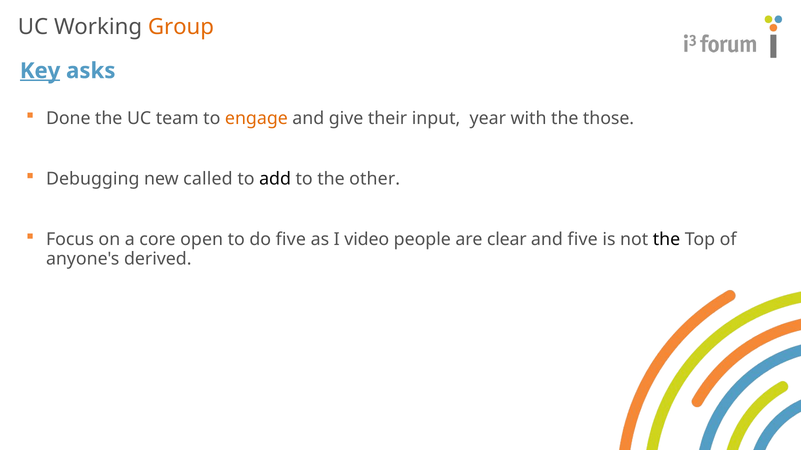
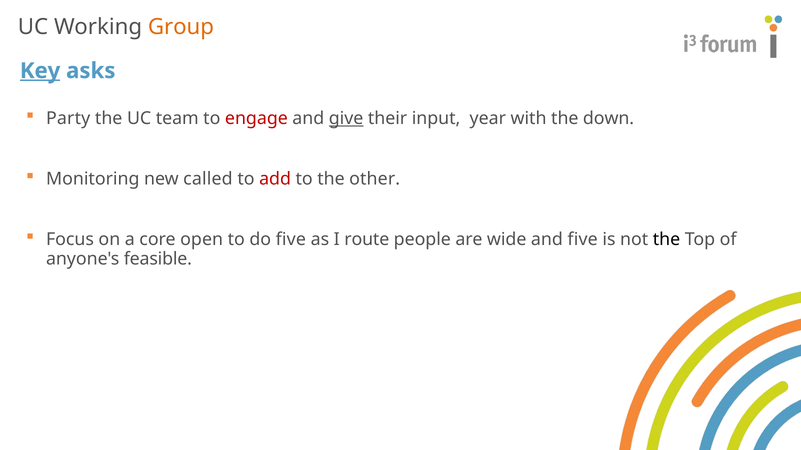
Done: Done -> Party (68, 119)
engage colour: orange -> red (256, 119)
give underline: none -> present (346, 119)
those: those -> down (609, 119)
Debugging: Debugging -> Monitoring (93, 179)
add colour: black -> red (275, 179)
video: video -> route (367, 240)
clear: clear -> wide (507, 240)
derived: derived -> feasible (158, 259)
